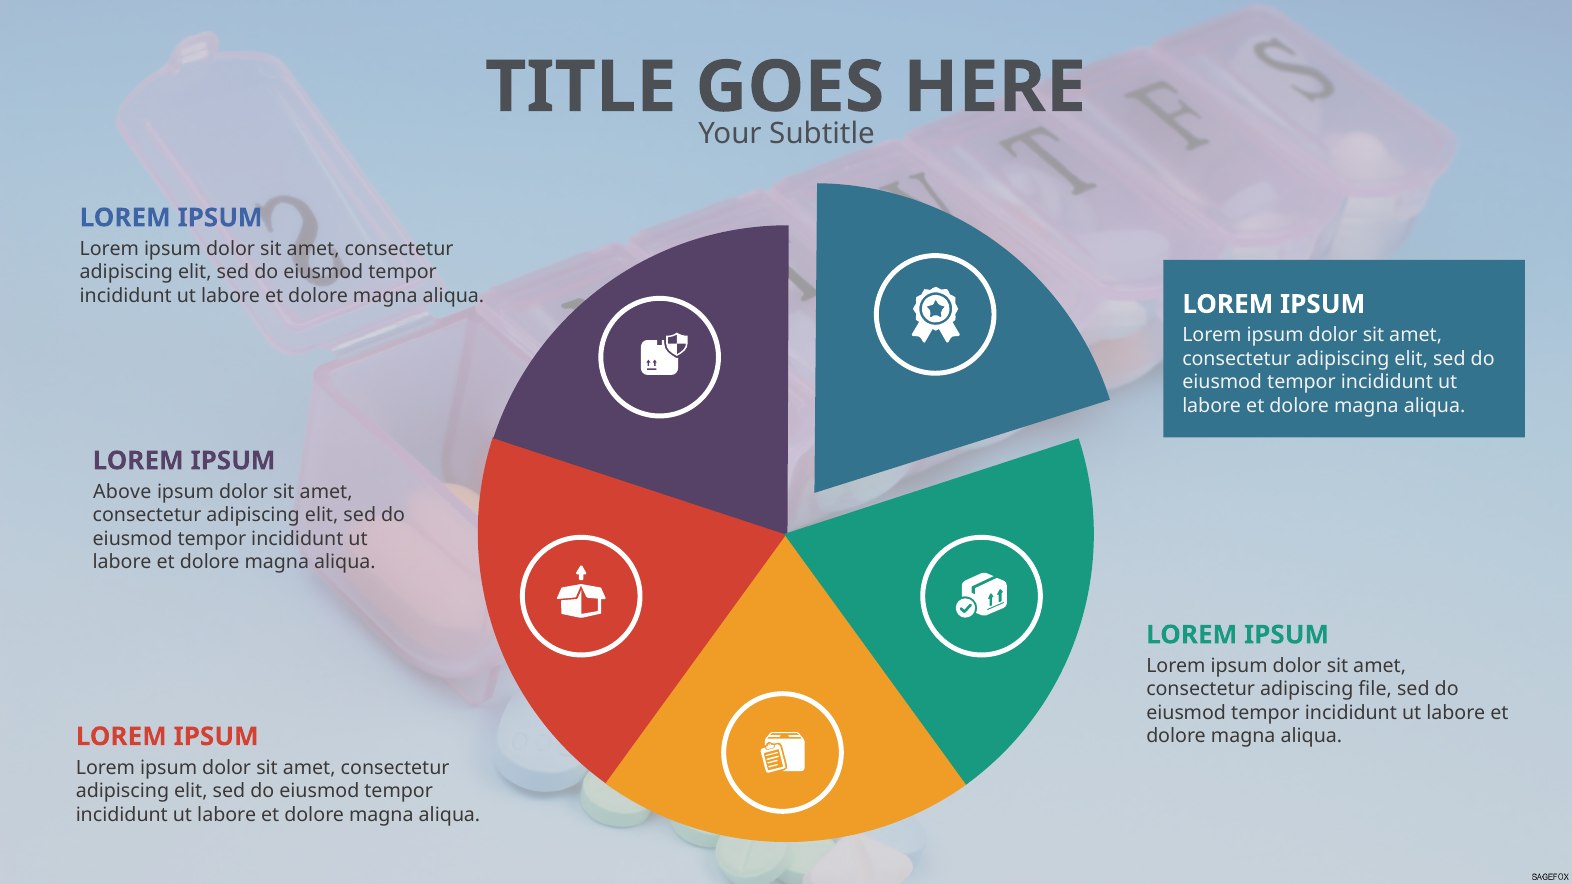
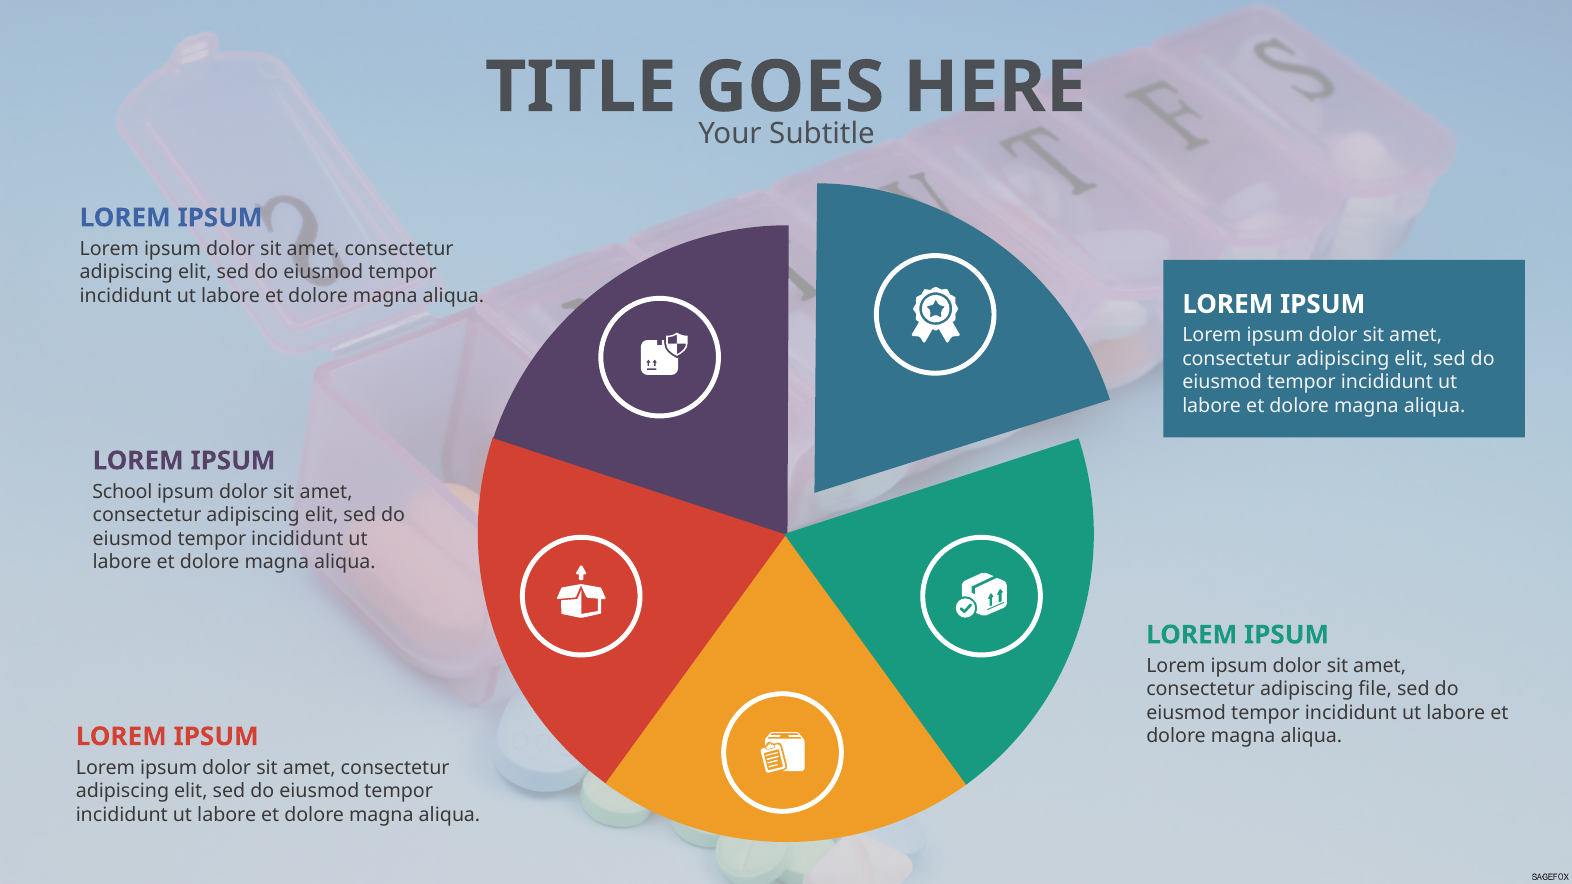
Above: Above -> School (122, 492)
